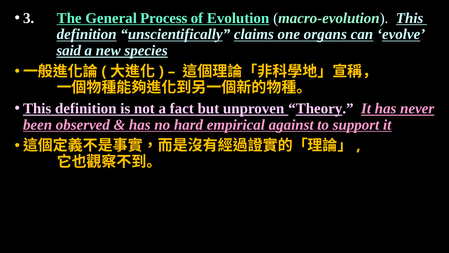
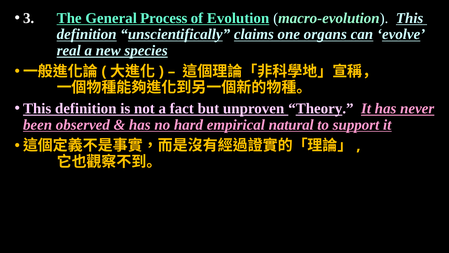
said: said -> real (69, 50)
against: against -> natural (291, 125)
